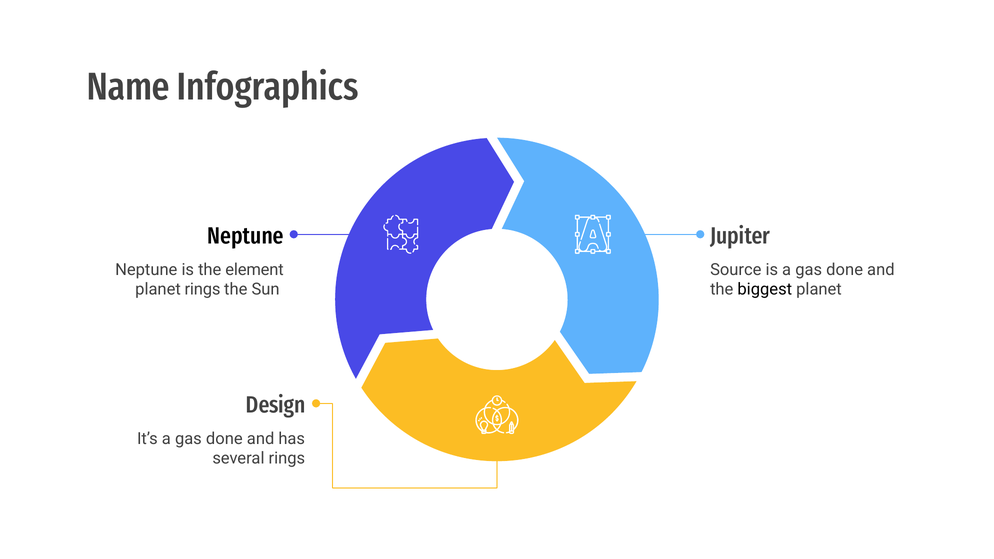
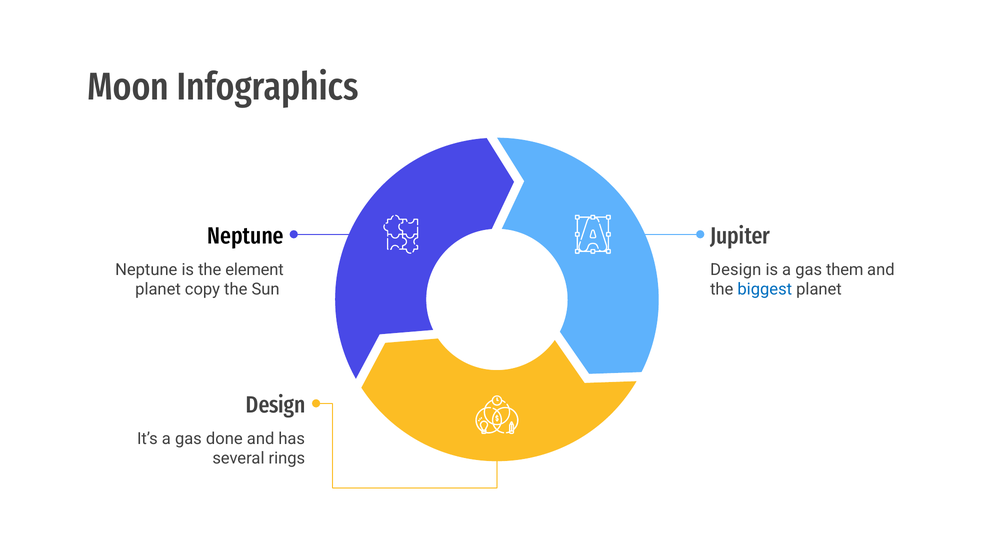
Name: Name -> Moon (128, 87)
Source: Source -> Design (736, 270)
is a gas done: done -> them (845, 270)
planet rings: rings -> copy (202, 290)
biggest colour: black -> blue (765, 290)
